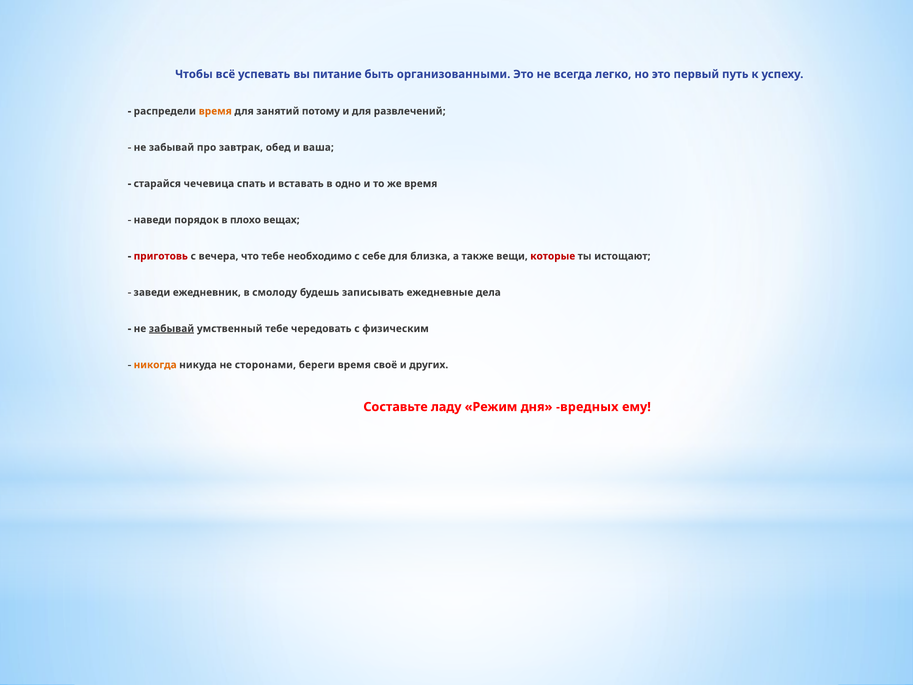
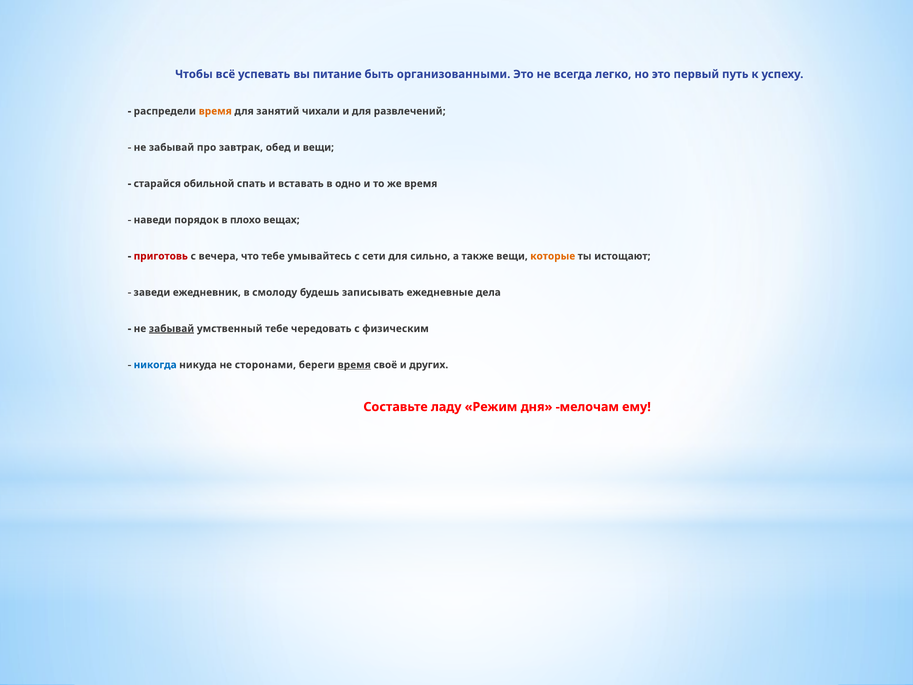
потому: потому -> чихали (321, 111)
и ваша: ваша -> вещи (318, 147)
чечевица: чечевица -> обильной (209, 184)
необходимо: необходимо -> умывайтесь (320, 256)
себе: себе -> сети (374, 256)
близка: близка -> сильно (430, 256)
которые colour: red -> orange (553, 256)
никогда colour: orange -> blue (155, 365)
время underline: none -> present (354, 365)
вредных: вредных -> мелочам (587, 407)
